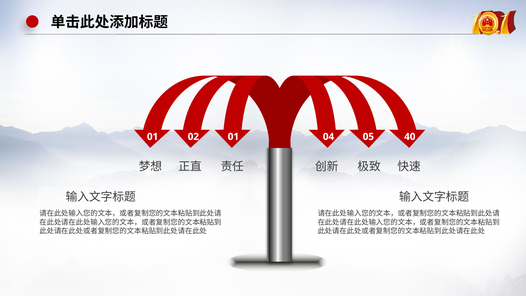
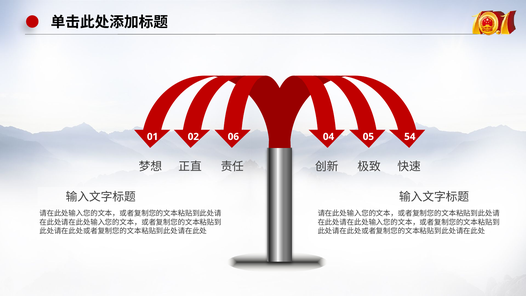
02 01: 01 -> 06 (233, 137)
40: 40 -> 54 (410, 137)
